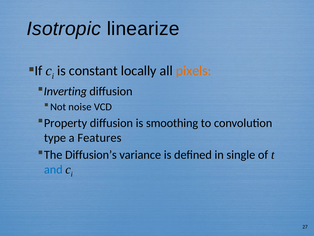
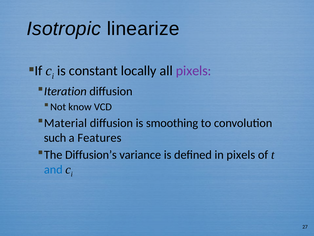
pixels colour: orange -> purple (194, 71)
Inverting: Inverting -> Iteration (65, 91)
noise: noise -> know (80, 107)
Property: Property -> Material (65, 123)
type: type -> such (55, 137)
in single: single -> pixels (241, 155)
